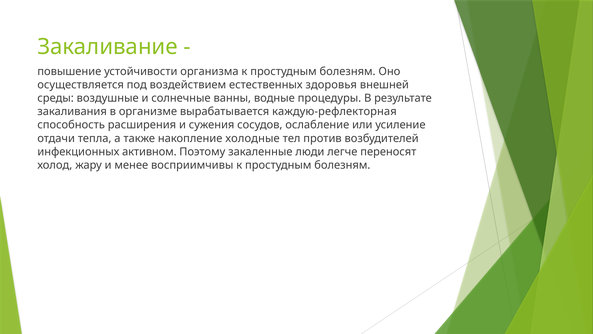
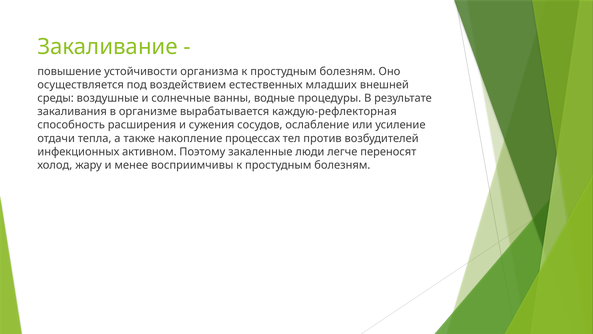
здоровья: здоровья -> младших (331, 85)
холодные: холодные -> процессах (253, 138)
